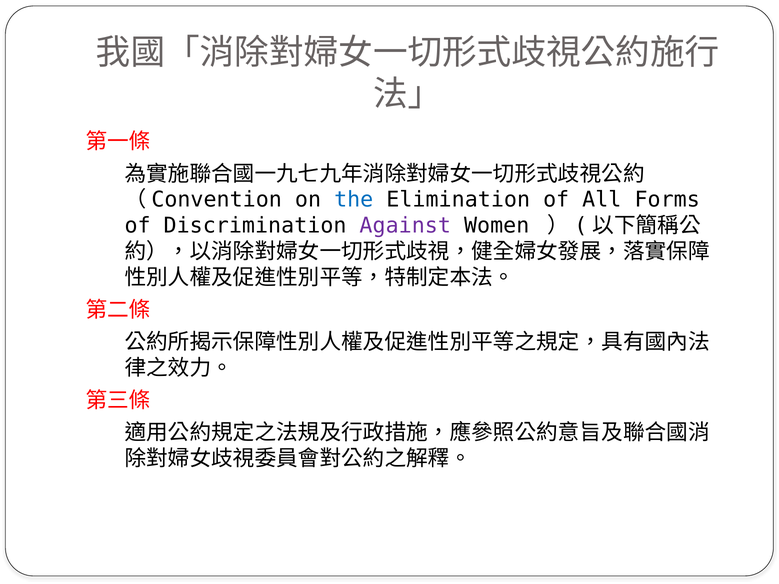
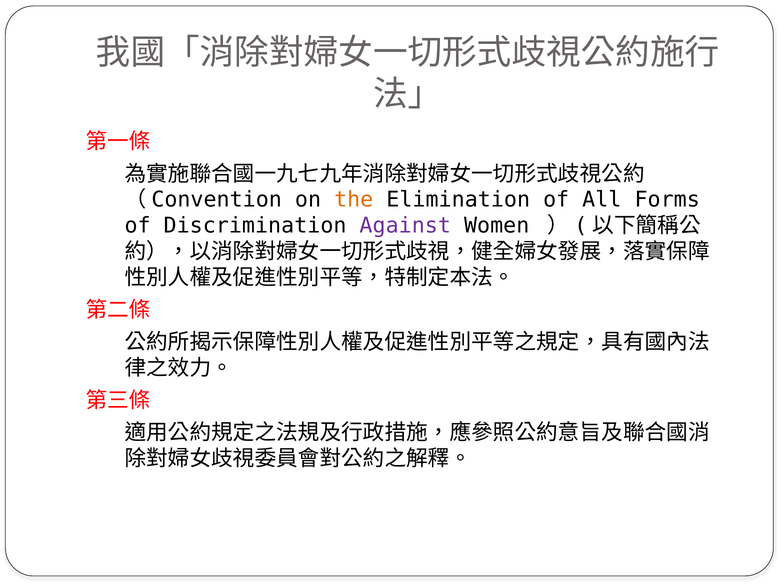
the colour: blue -> orange (354, 200)
